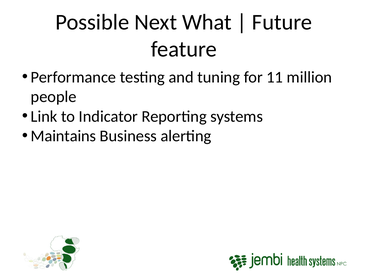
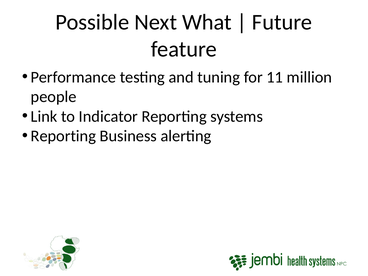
Maintains: Maintains -> Reporting (63, 136)
